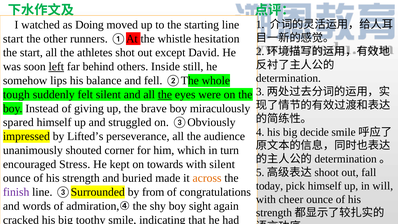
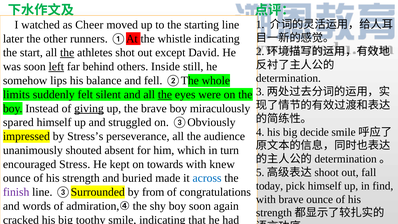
Doing: Doing -> Cheer (89, 25)
start: start -> later (13, 39)
whistle hesitation: hesitation -> indicating (217, 39)
the underline: none -> present (67, 53)
tough: tough -> limits (16, 94)
giving underline: none -> present (89, 108)
Lifted’s: Lifted’s -> Stress’s (85, 136)
corner: corner -> absent (119, 150)
with silent: silent -> knew (222, 164)
across colour: orange -> blue (207, 178)
will: will -> find (383, 186)
with cheer: cheer -> brave (291, 199)
boy sight: sight -> soon (200, 206)
